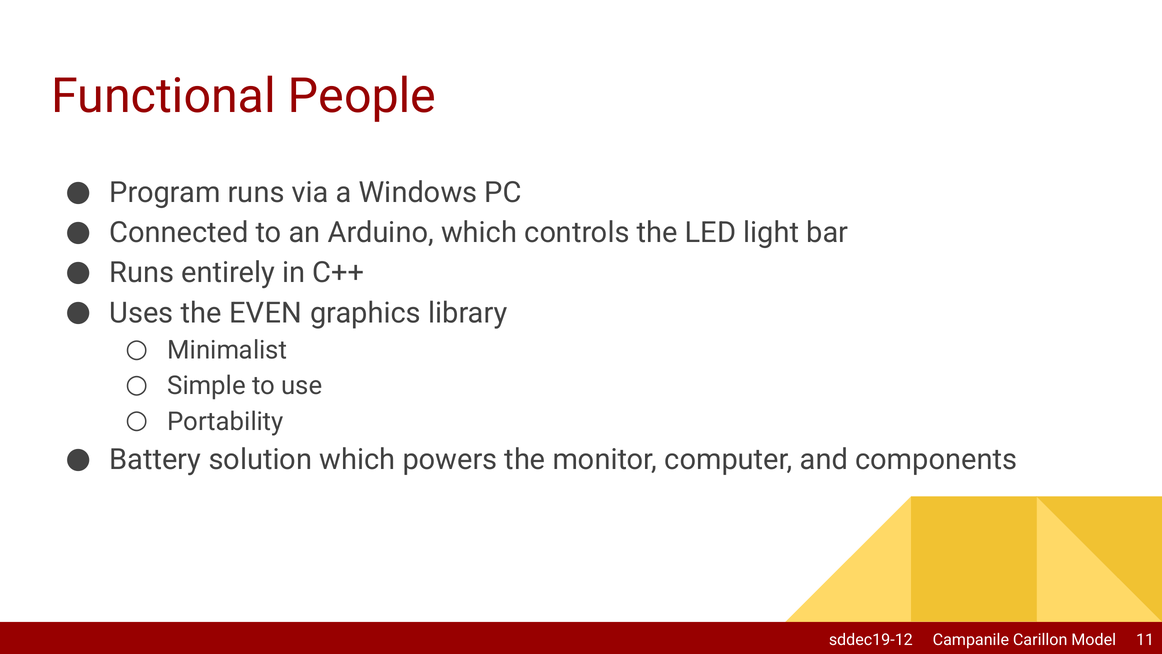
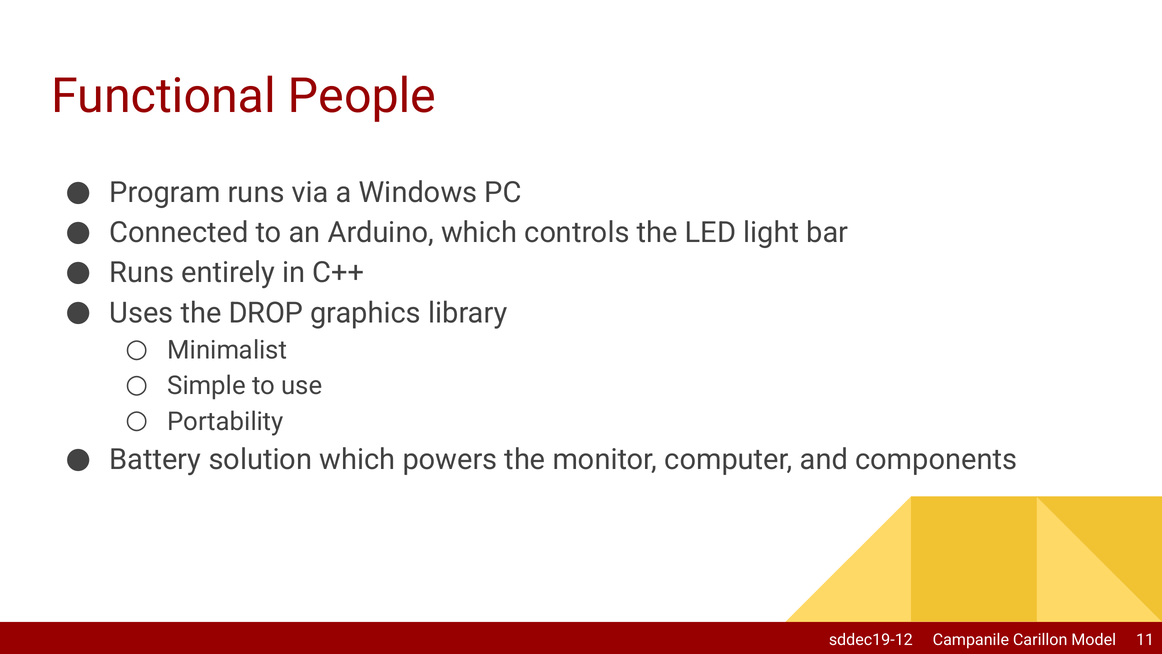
EVEN: EVEN -> DROP (266, 313)
